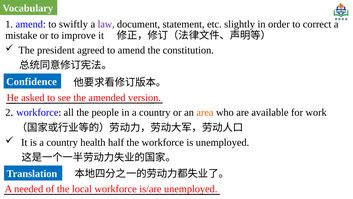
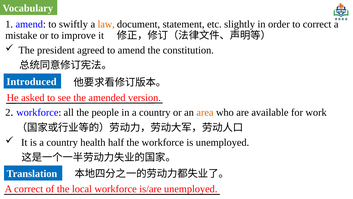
law colour: purple -> orange (106, 24)
Confidence: Confidence -> Introduced (31, 82)
A needed: needed -> correct (29, 188)
